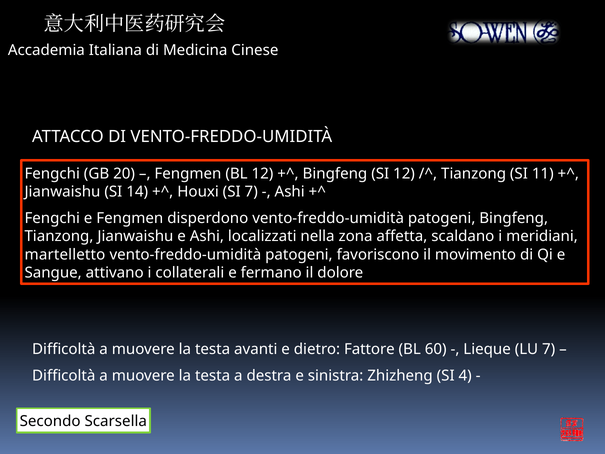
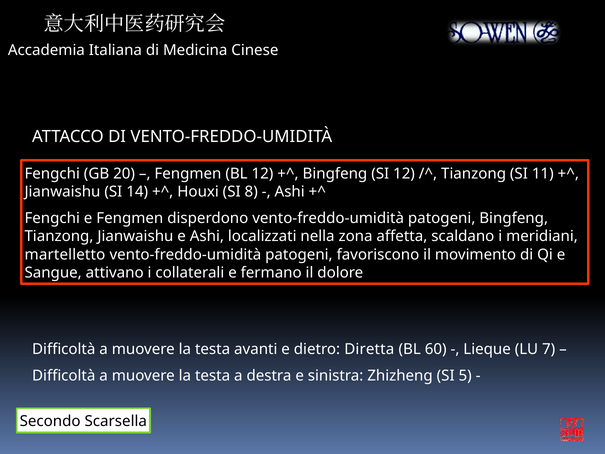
SI 7: 7 -> 8 (251, 192)
Fattore: Fattore -> Diretta (369, 349)
4: 4 -> 5 (465, 376)
